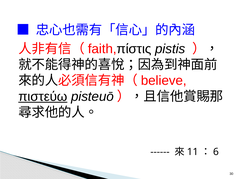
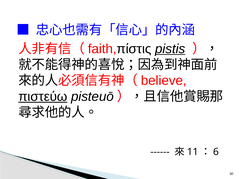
pistis underline: none -> present (170, 49)
